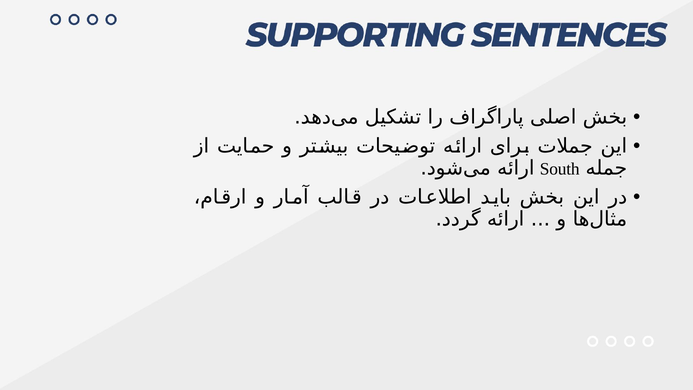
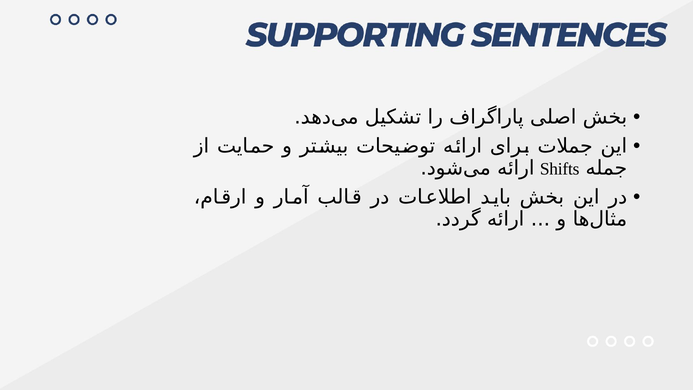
South: South -> Shifts (560, 169)
